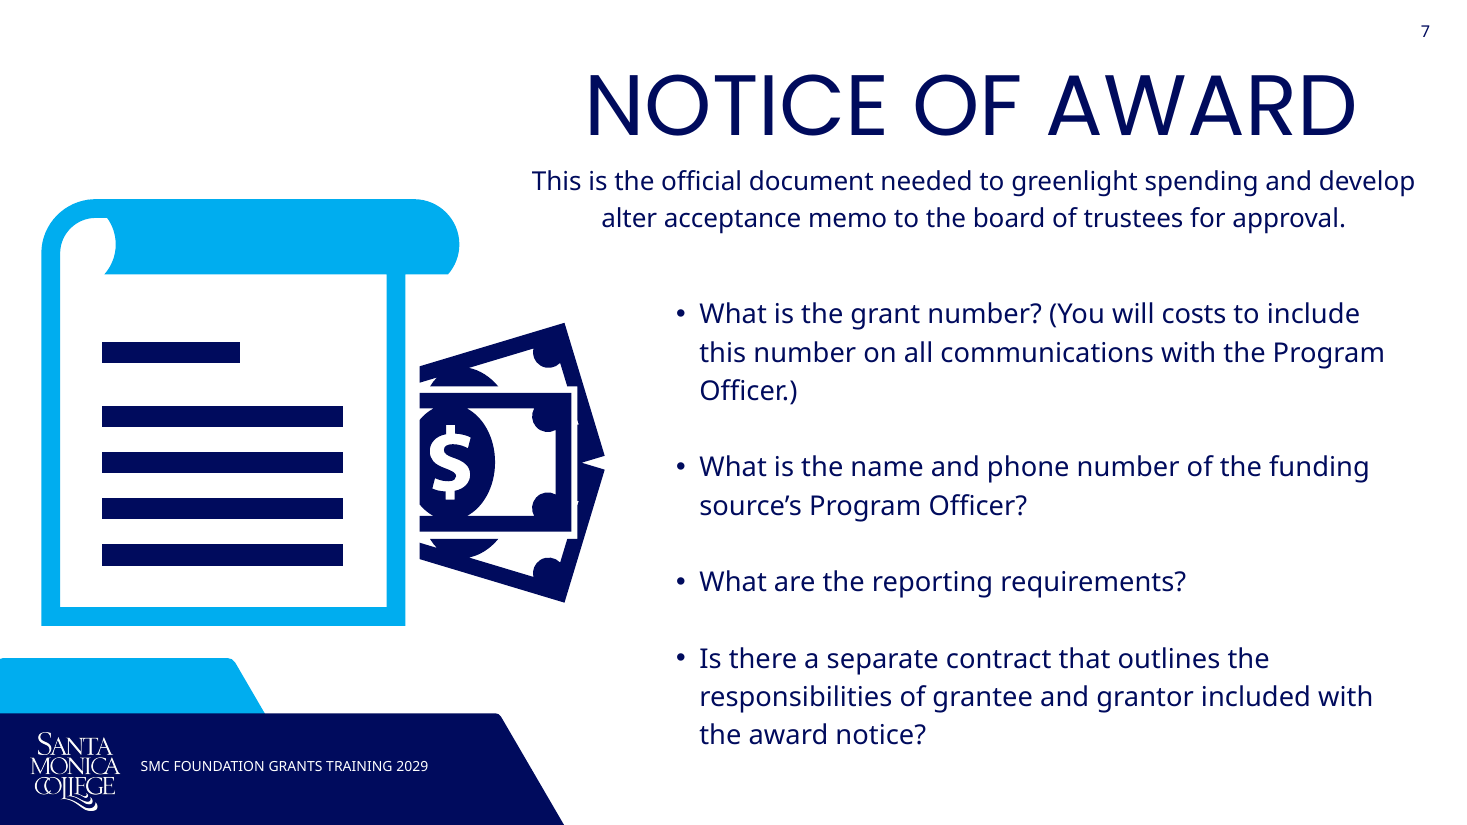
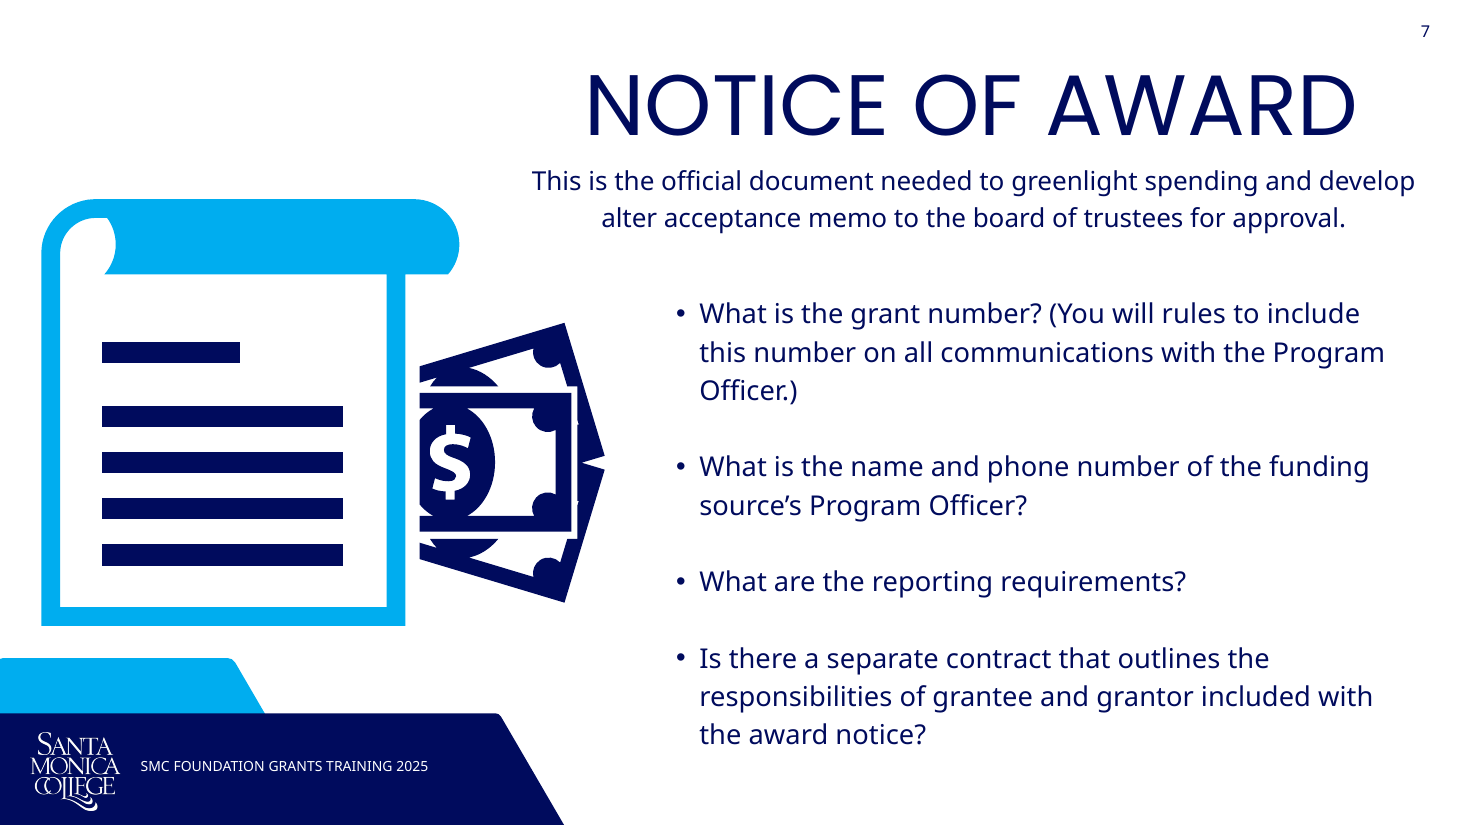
costs: costs -> rules (1194, 315)
2029: 2029 -> 2025 (412, 767)
